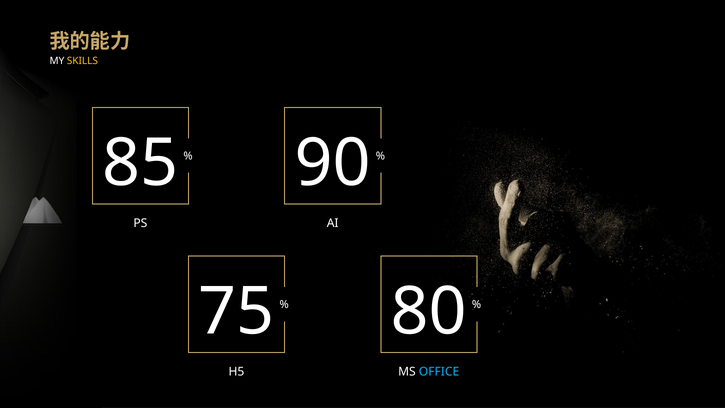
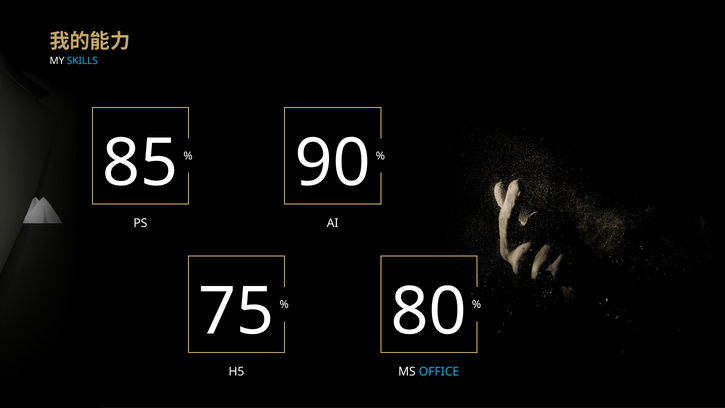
SKILLS colour: yellow -> light blue (82, 61)
